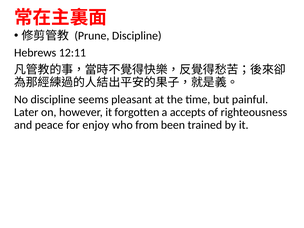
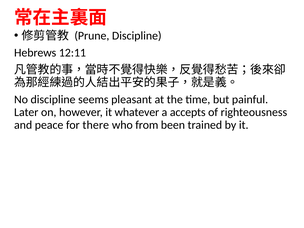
forgotten: forgotten -> whatever (137, 112)
enjoy: enjoy -> there (96, 125)
